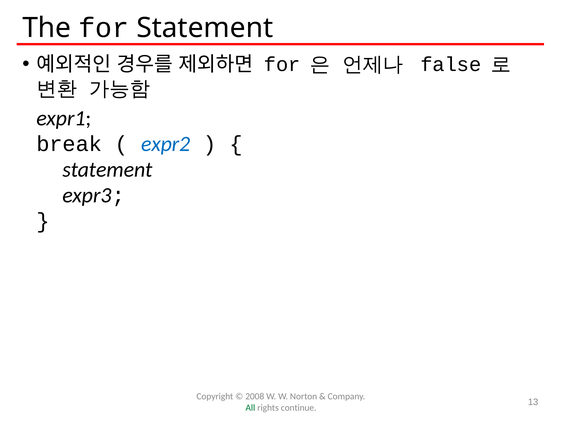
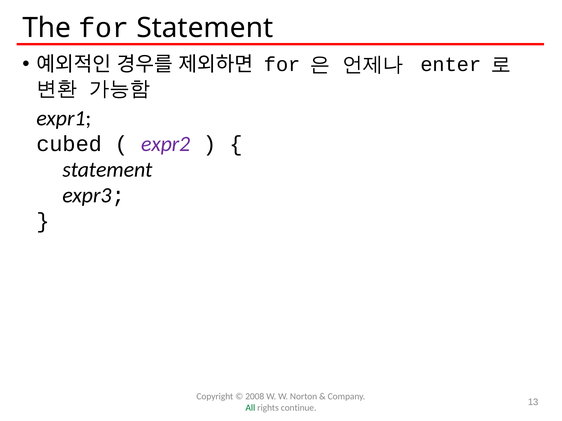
false: false -> enter (451, 65)
break: break -> cubed (69, 144)
expr2 colour: blue -> purple (166, 144)
